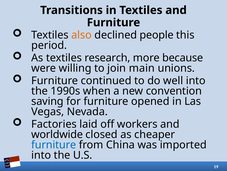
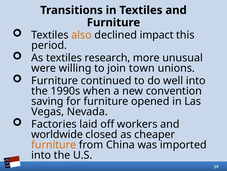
people: people -> impact (157, 35)
because: because -> unusual (183, 58)
main: main -> town (142, 68)
furniture colour: blue -> orange (54, 144)
